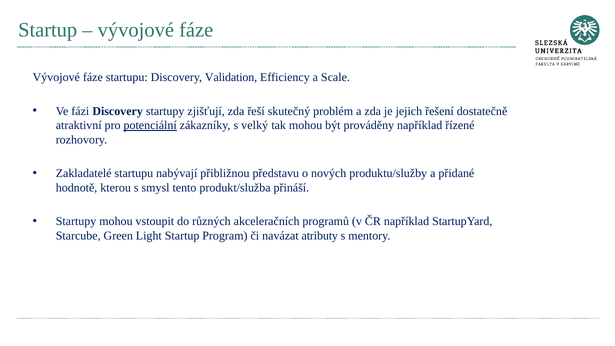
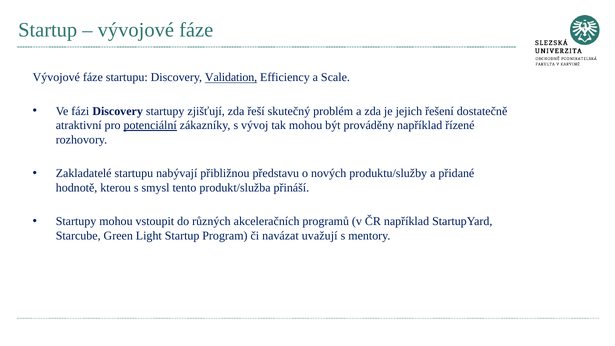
Validation underline: none -> present (231, 78)
velký: velký -> vývoj (255, 125)
atributy: atributy -> uvažují (320, 236)
